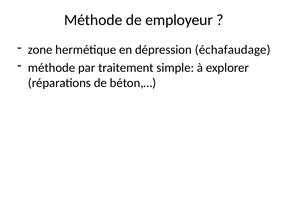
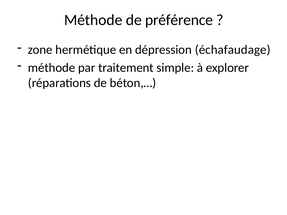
employeur: employeur -> préférence (179, 20)
